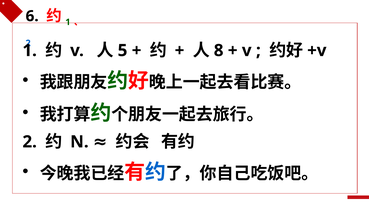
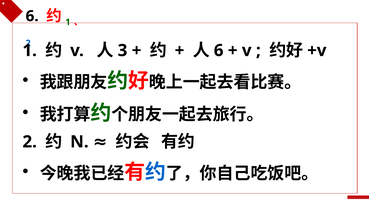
5: 5 -> 3 (123, 50)
8: 8 -> 6 (219, 50)
